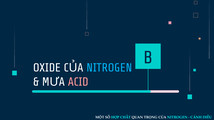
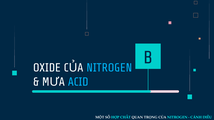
ACID colour: pink -> light blue (78, 82)
